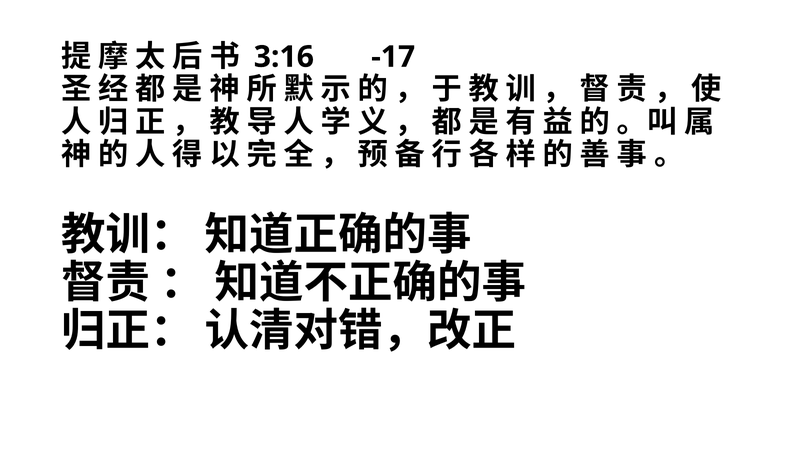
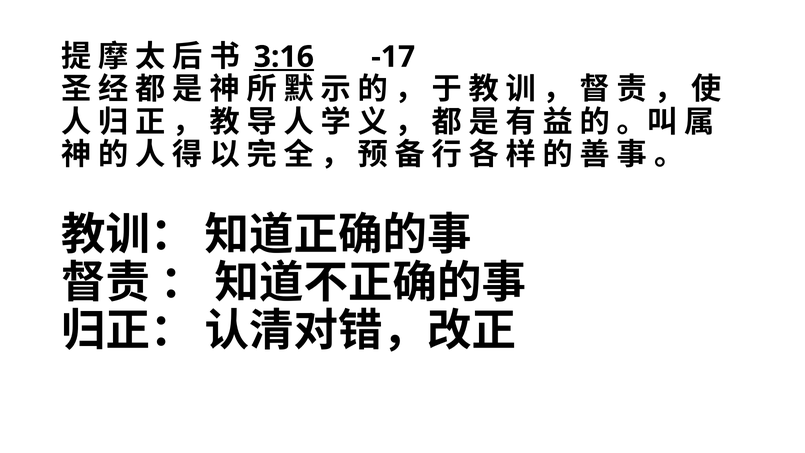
3:16 underline: none -> present (284, 57)
